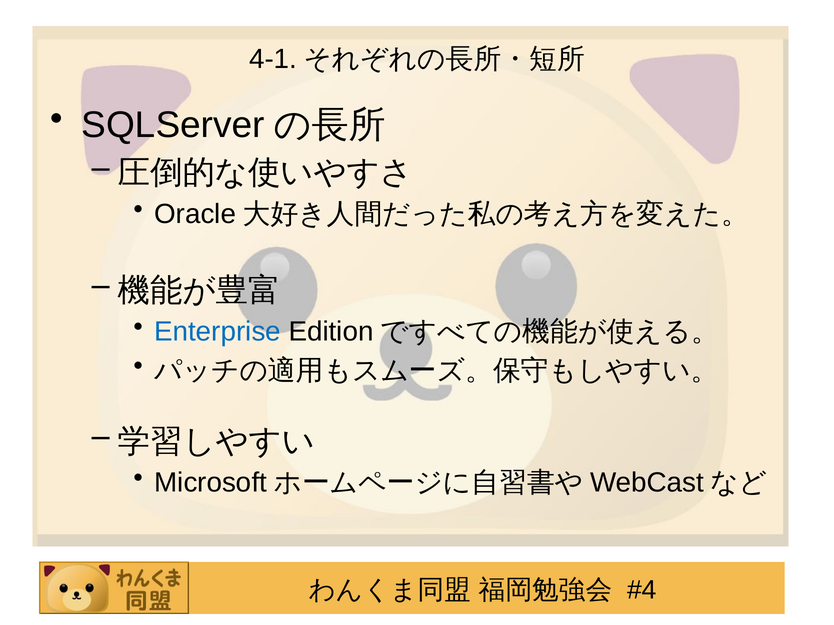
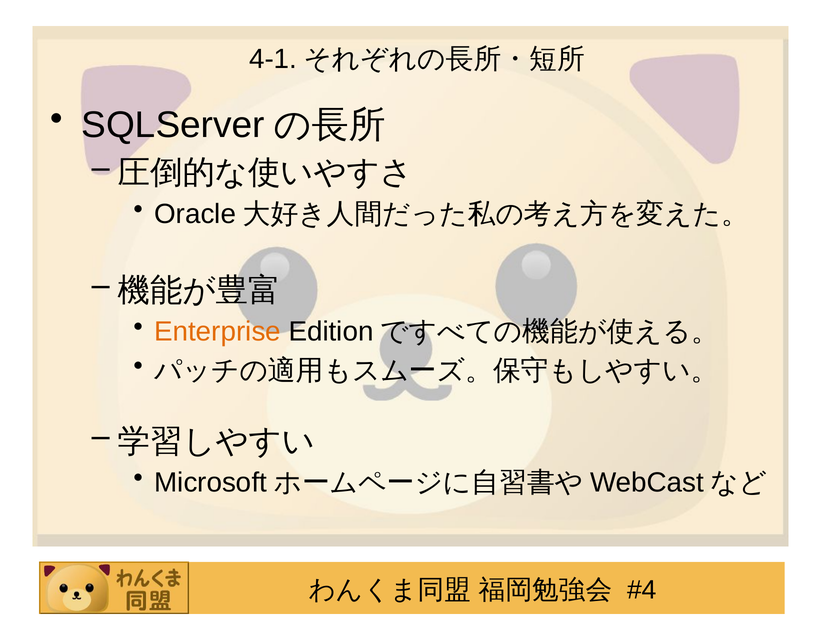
Enterprise colour: blue -> orange (218, 332)
